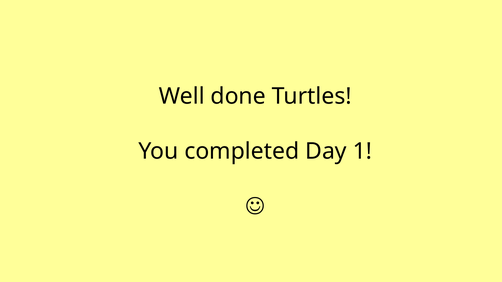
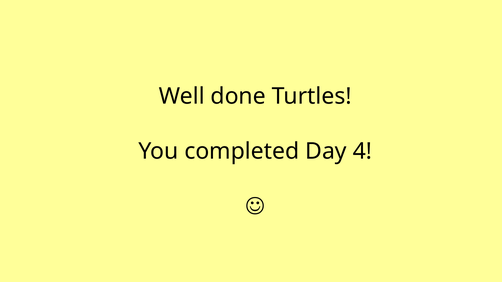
1: 1 -> 4 (362, 152)
